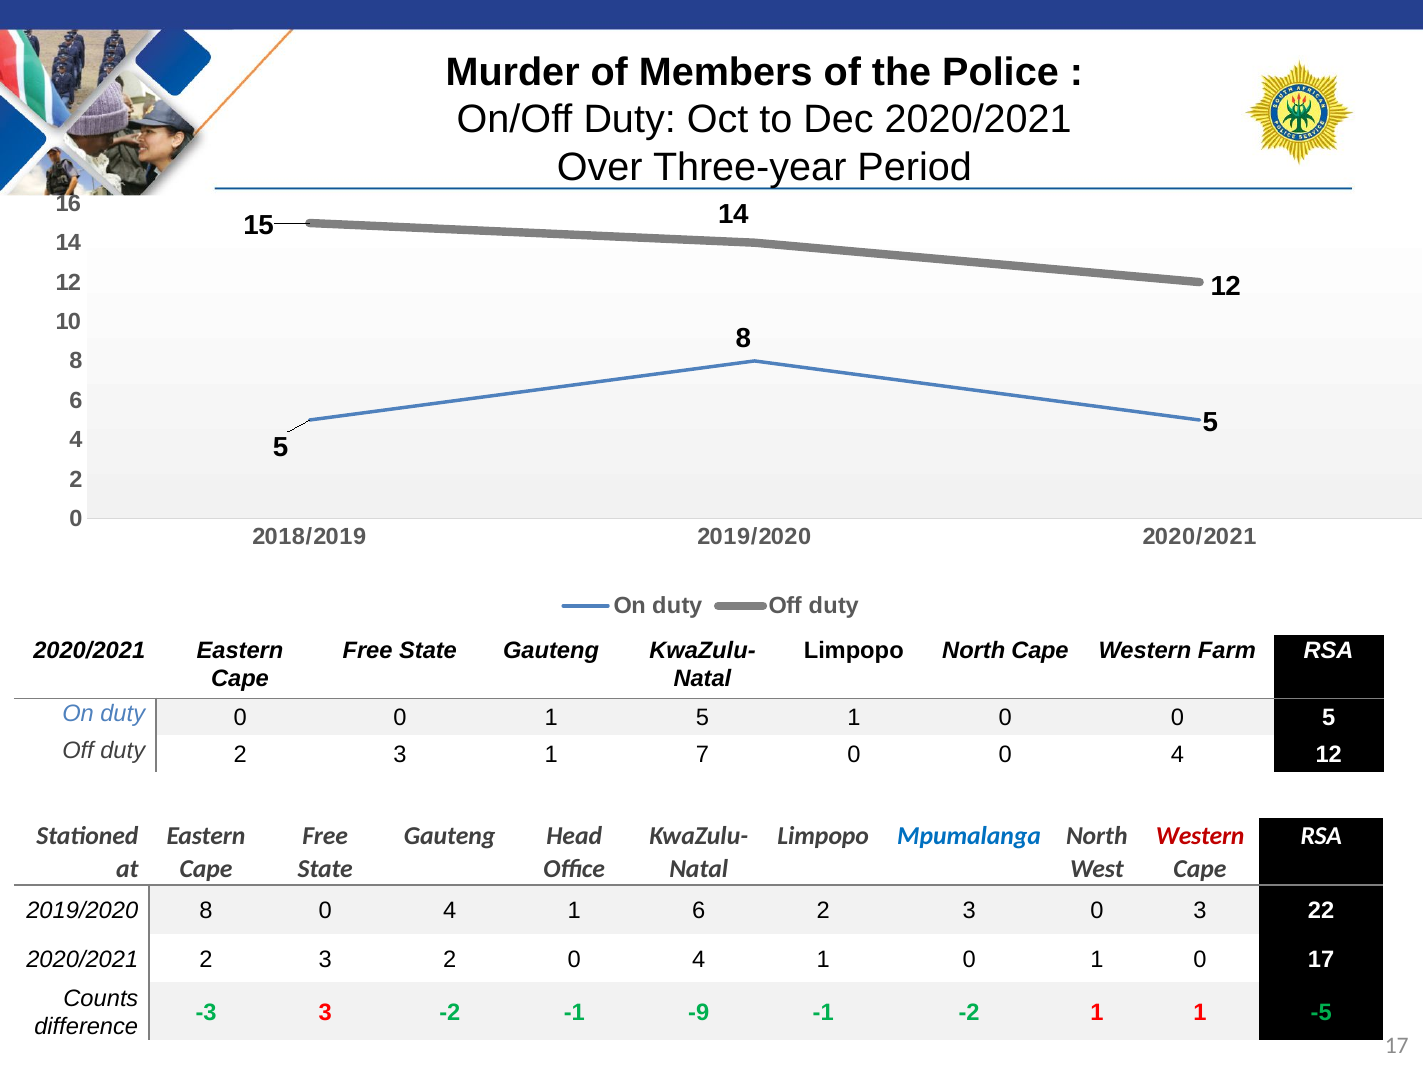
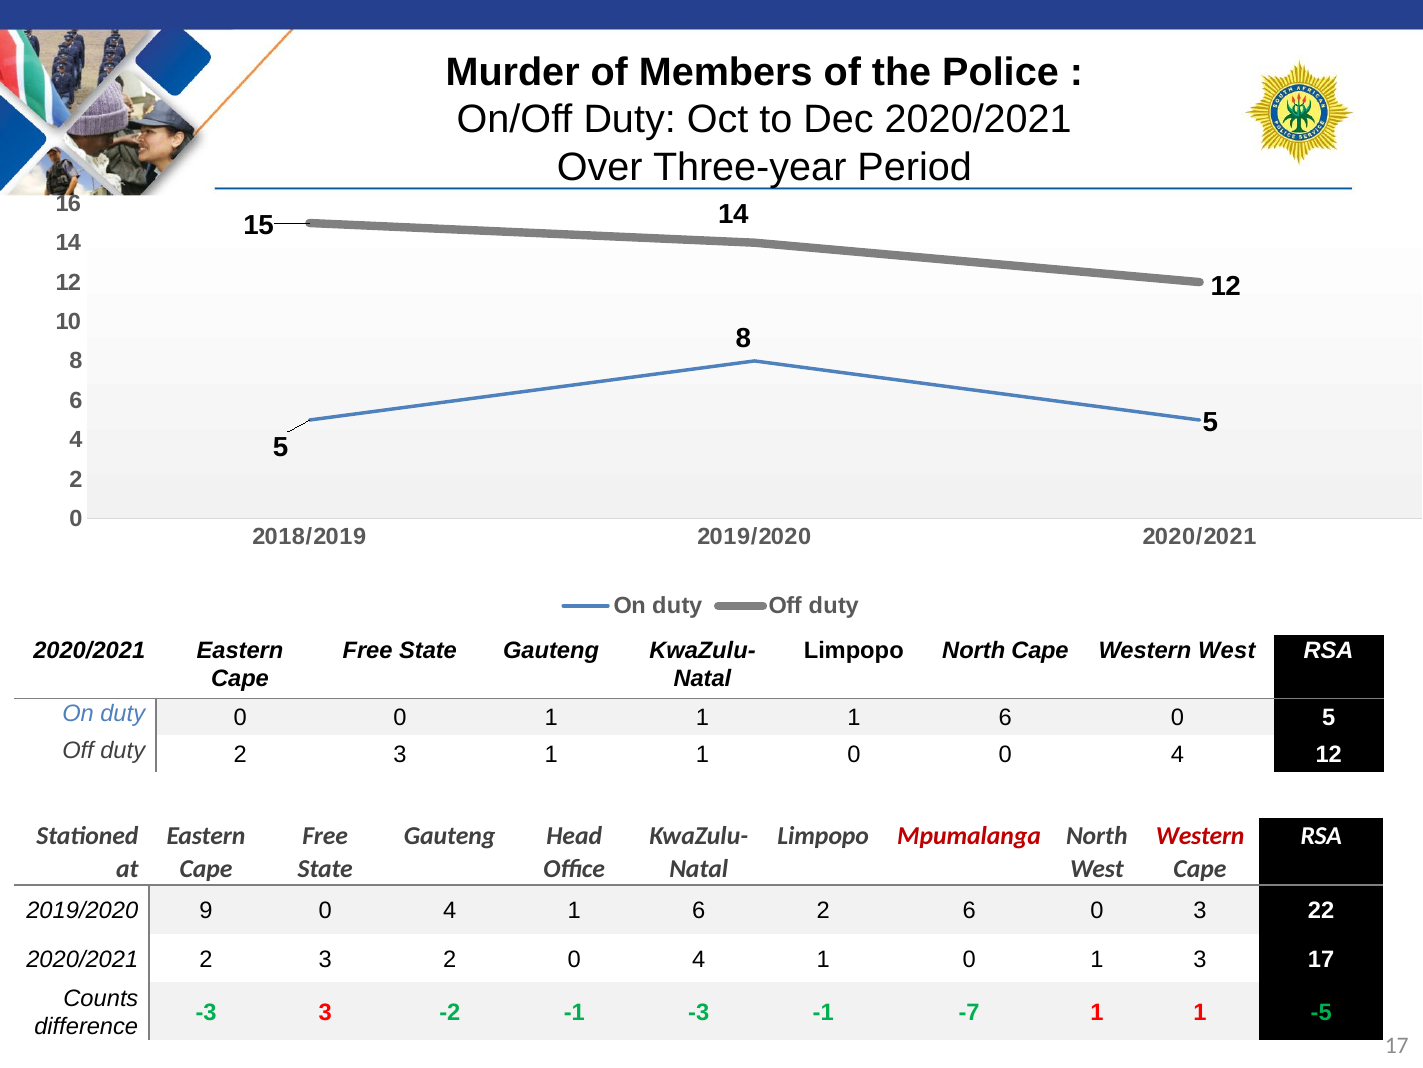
Western Farm: Farm -> West (1227, 650)
0 1 5: 5 -> 1 (703, 718)
0: 0 -> 6 (1005, 718)
3 1 7: 7 -> 1 (703, 754)
Mpumalanga colour: blue -> red (969, 835)
2019/2020 8: 8 -> 9 (206, 910)
6 2 3: 3 -> 6 (969, 910)
0 1 0: 0 -> 3 (1200, 959)
-1 -9: -9 -> -3 (699, 1012)
-1 -2: -2 -> -7 (969, 1012)
